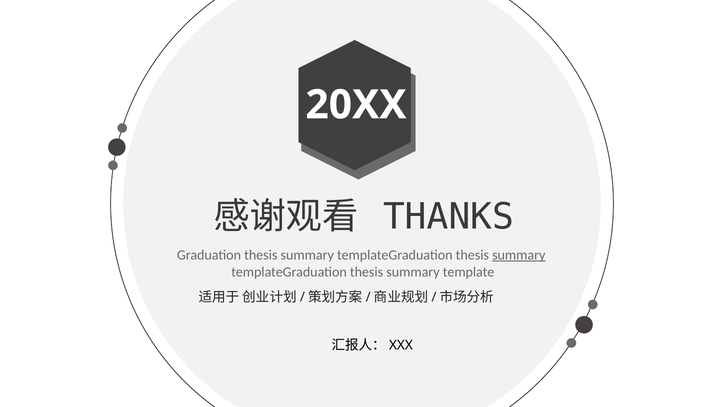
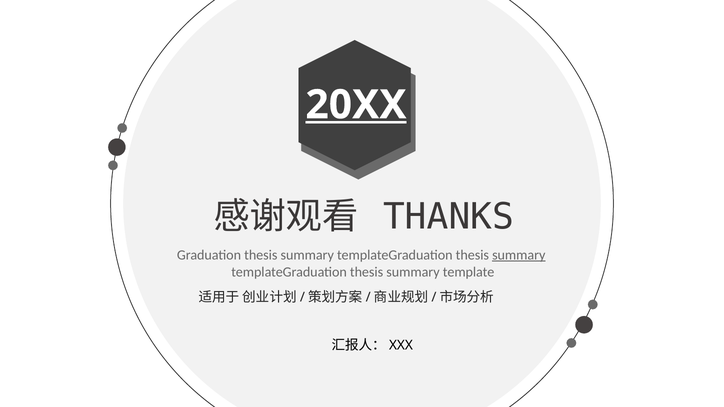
20XX underline: none -> present (356, 105)
